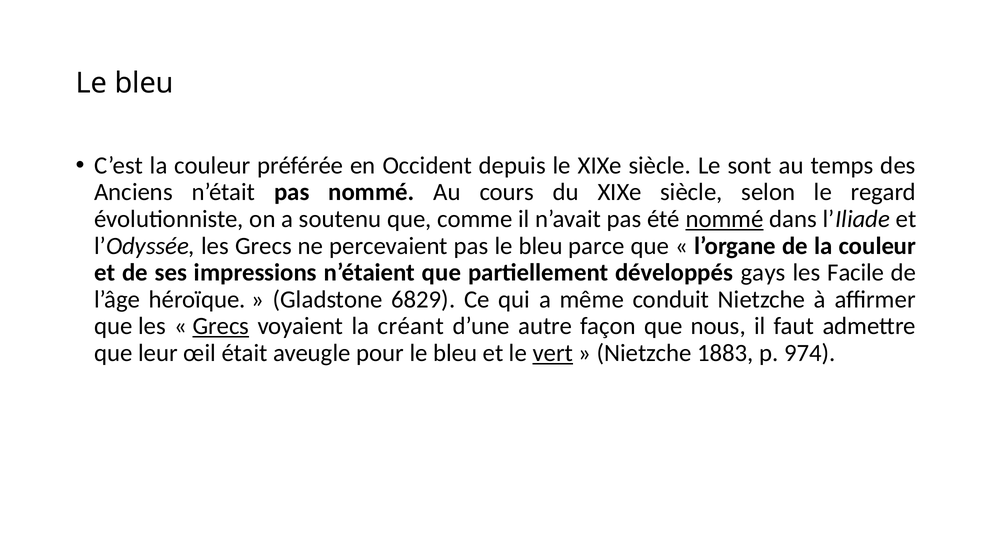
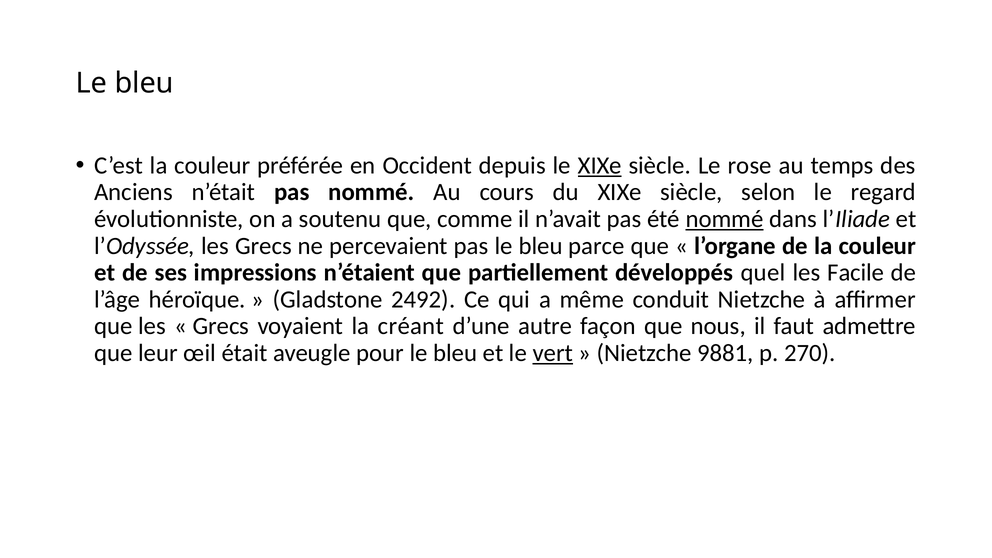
XIXe underline: none -> present (600, 166)
sont: sont -> rose (750, 166)
gays: gays -> quel (763, 273)
6829: 6829 -> 2492 (423, 299)
Grecs underline: present -> none (221, 326)
1883: 1883 -> 9881 (725, 353)
974: 974 -> 270 (810, 353)
